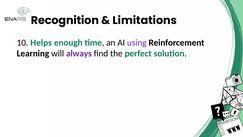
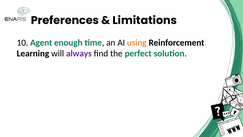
Recognition: Recognition -> Preferences (65, 20)
Helps: Helps -> Agent (41, 42)
using colour: purple -> orange (137, 42)
